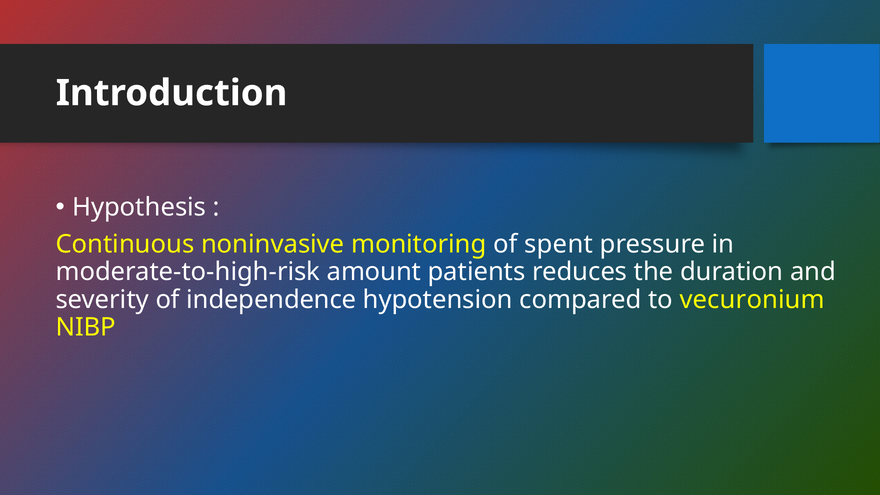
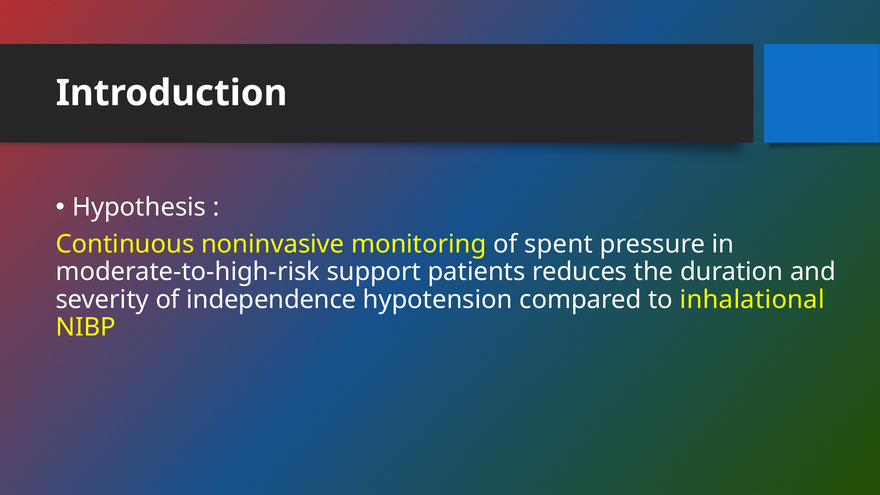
amount: amount -> support (374, 272)
vecuronium: vecuronium -> inhalational (752, 300)
